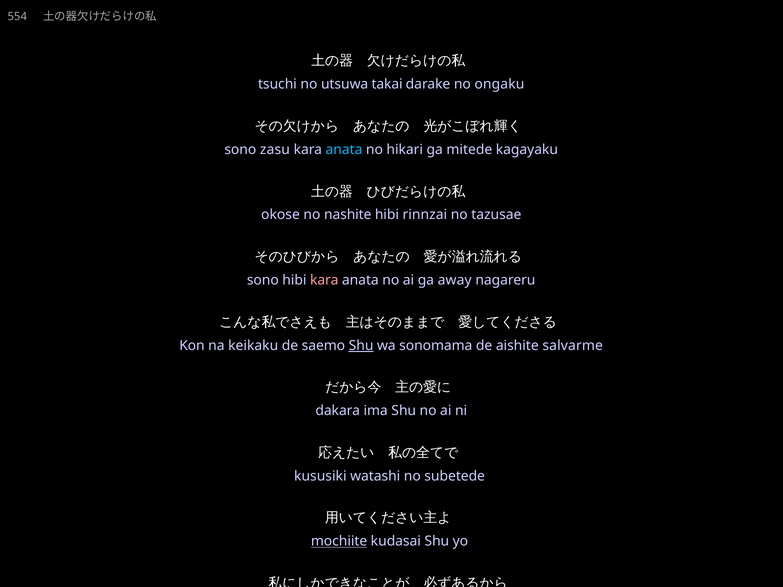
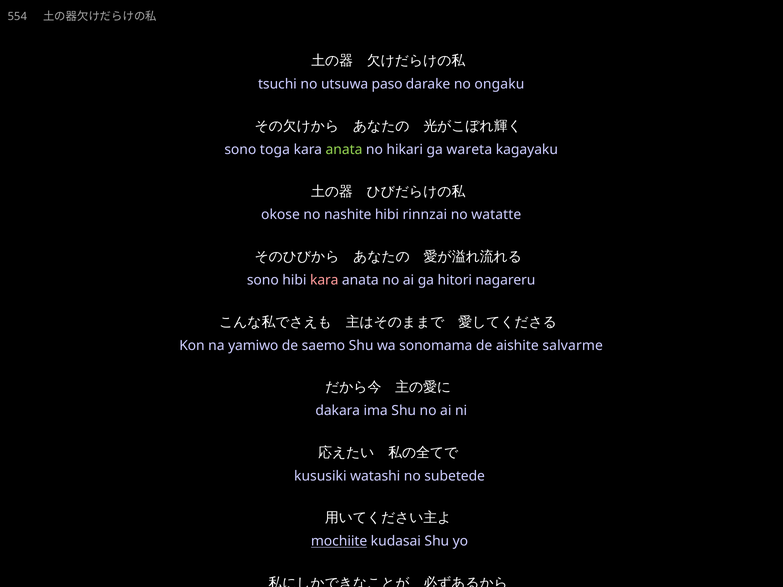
takai: takai -> paso (387, 84)
zasu: zasu -> toga (275, 150)
anata colour: light blue -> light green (344, 150)
mitede: mitede -> wareta (469, 150)
tazusae: tazusae -> watatte (496, 215)
away: away -> hitori (455, 280)
keikaku: keikaku -> yamiwo (253, 346)
Shu underline: present -> none (361, 346)
